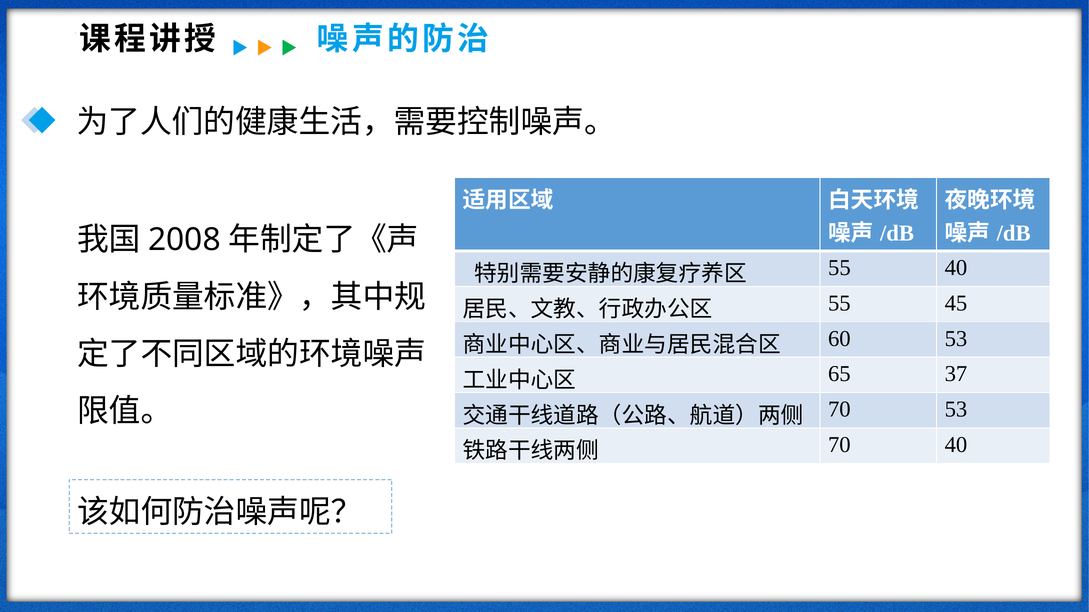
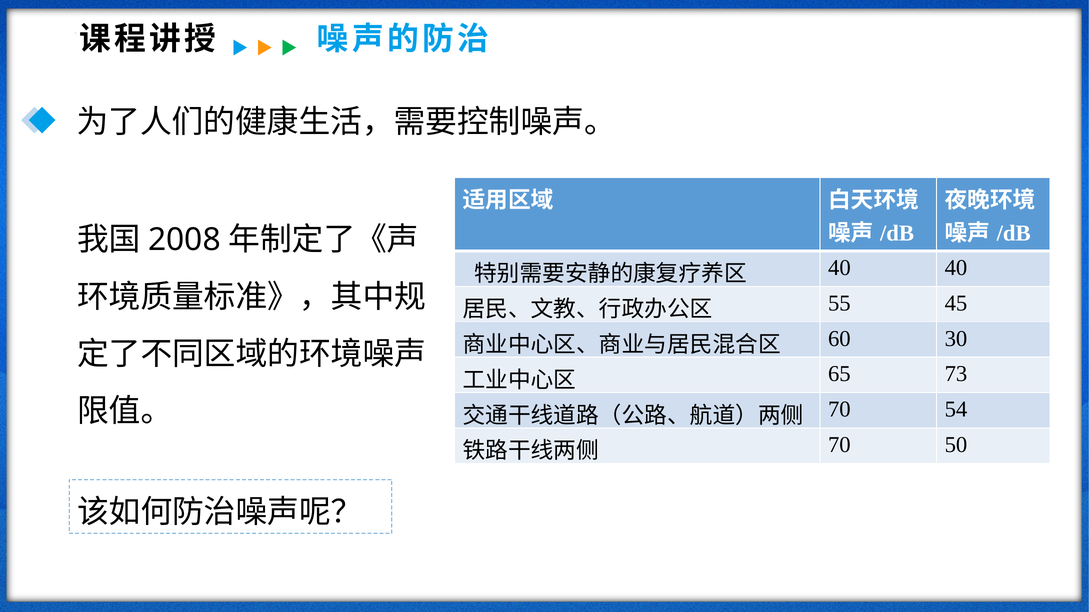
55: 55 -> 40 (839, 268)
60 53: 53 -> 30 (956, 339)
37: 37 -> 73 (956, 374)
70 53: 53 -> 54 (956, 410)
70 40: 40 -> 50 (956, 445)
